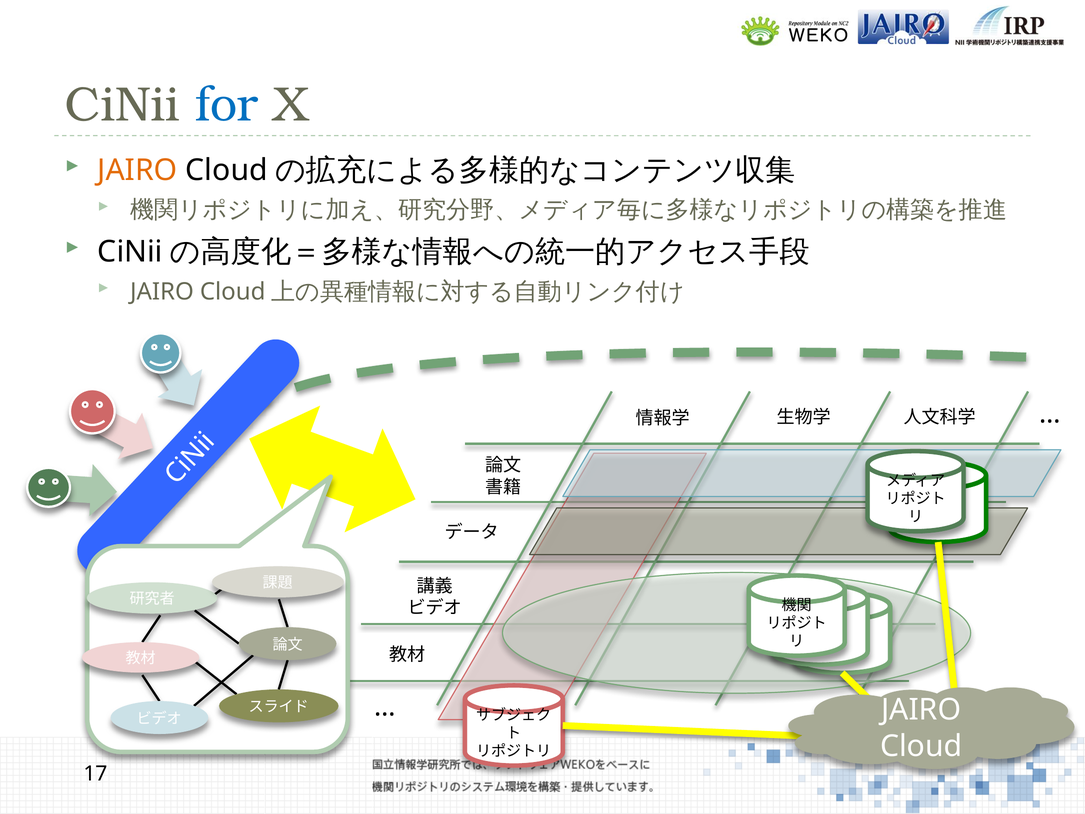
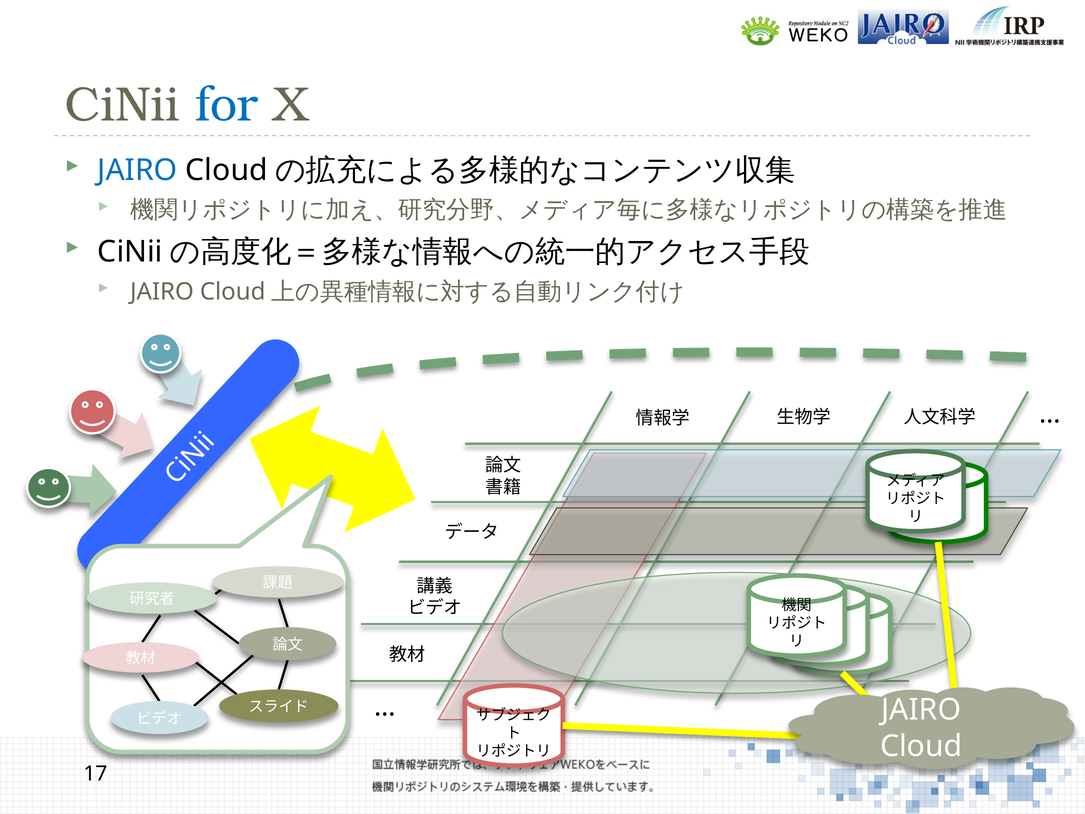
JAIRO colour: orange -> blue (137, 170)
